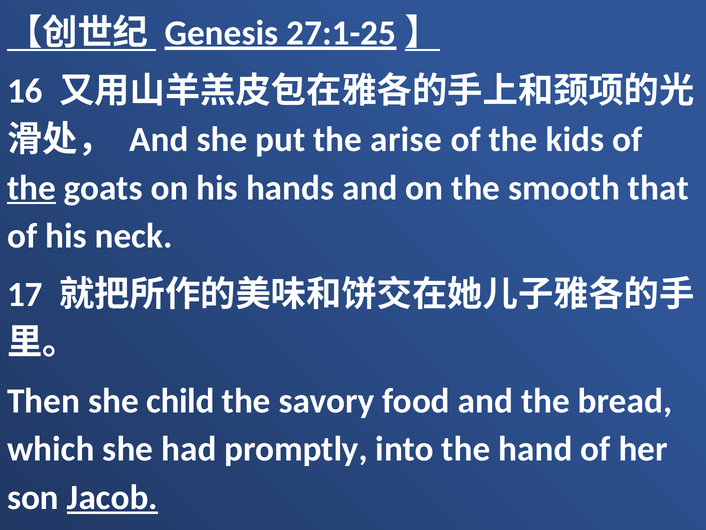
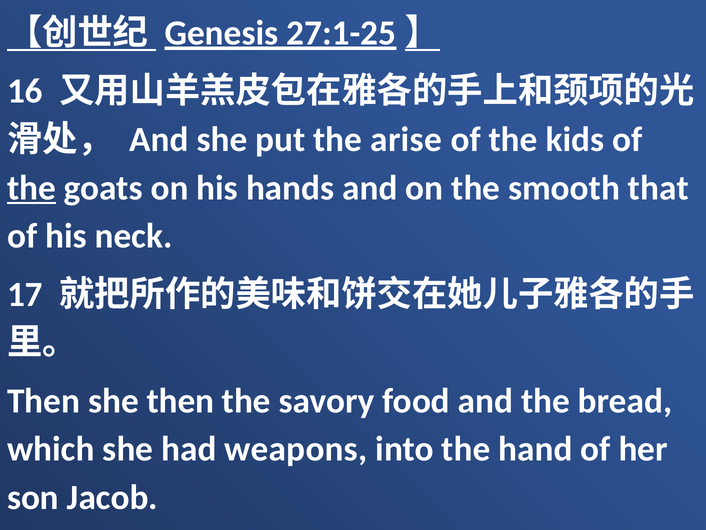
she child: child -> then (180, 400)
promptly: promptly -> weapons (296, 449)
Jacob underline: present -> none (112, 497)
